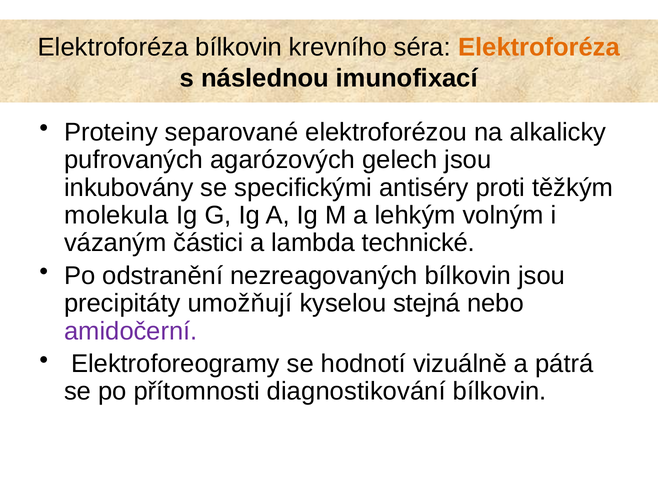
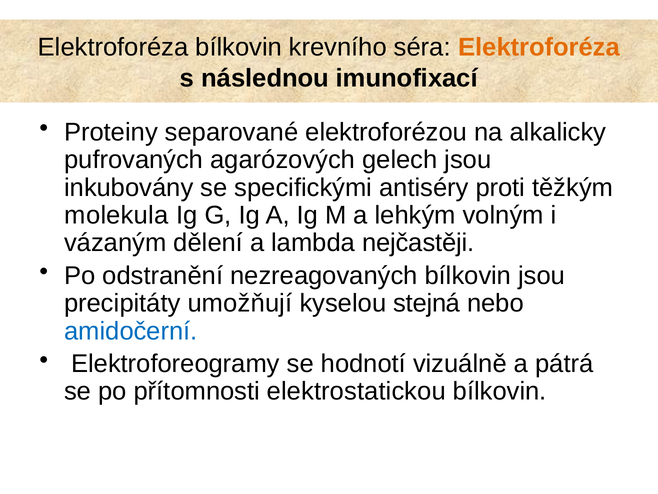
částici: částici -> dělení (208, 243)
technické: technické -> nejčastěji (418, 243)
amidočerní colour: purple -> blue (131, 331)
diagnostikování: diagnostikování -> elektrostatickou (356, 391)
